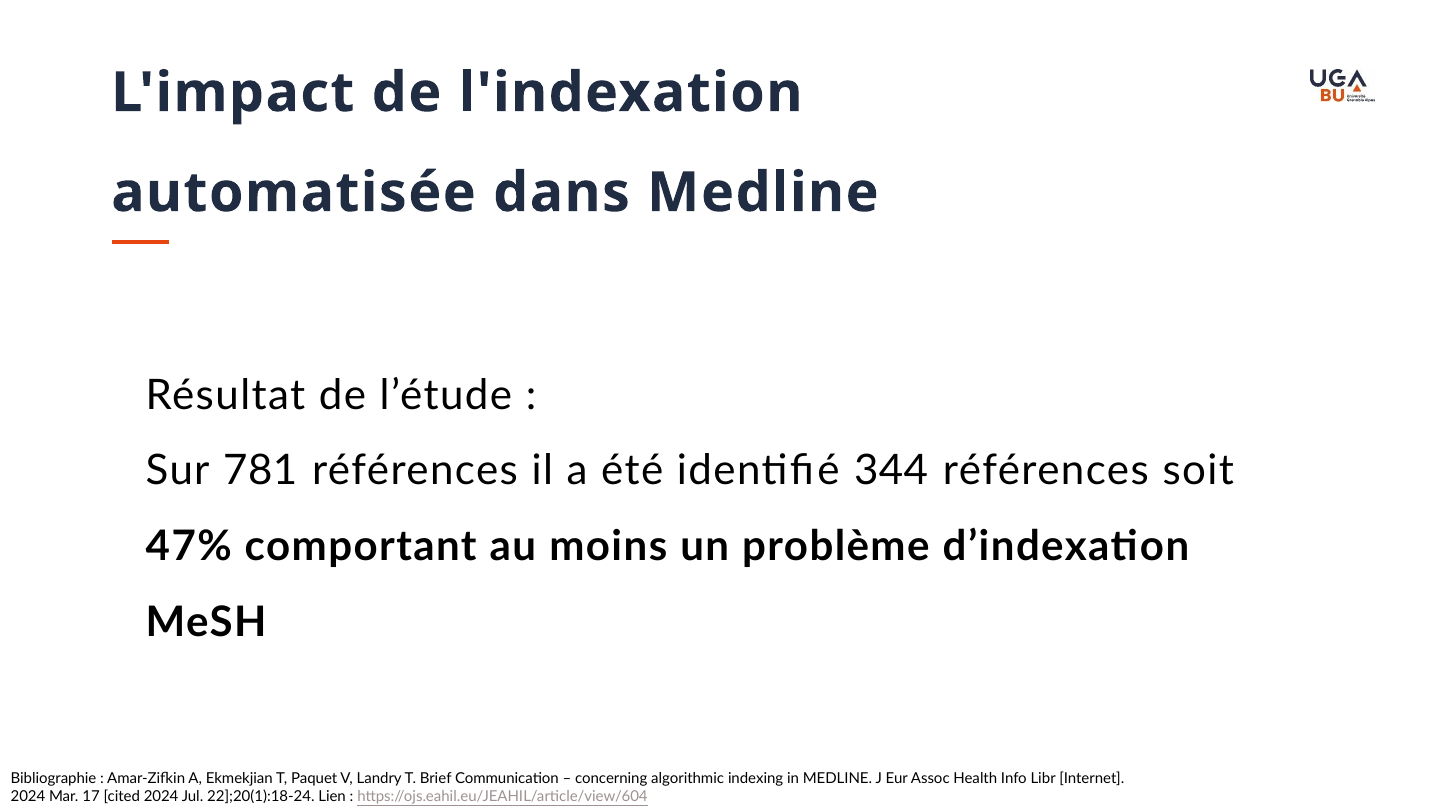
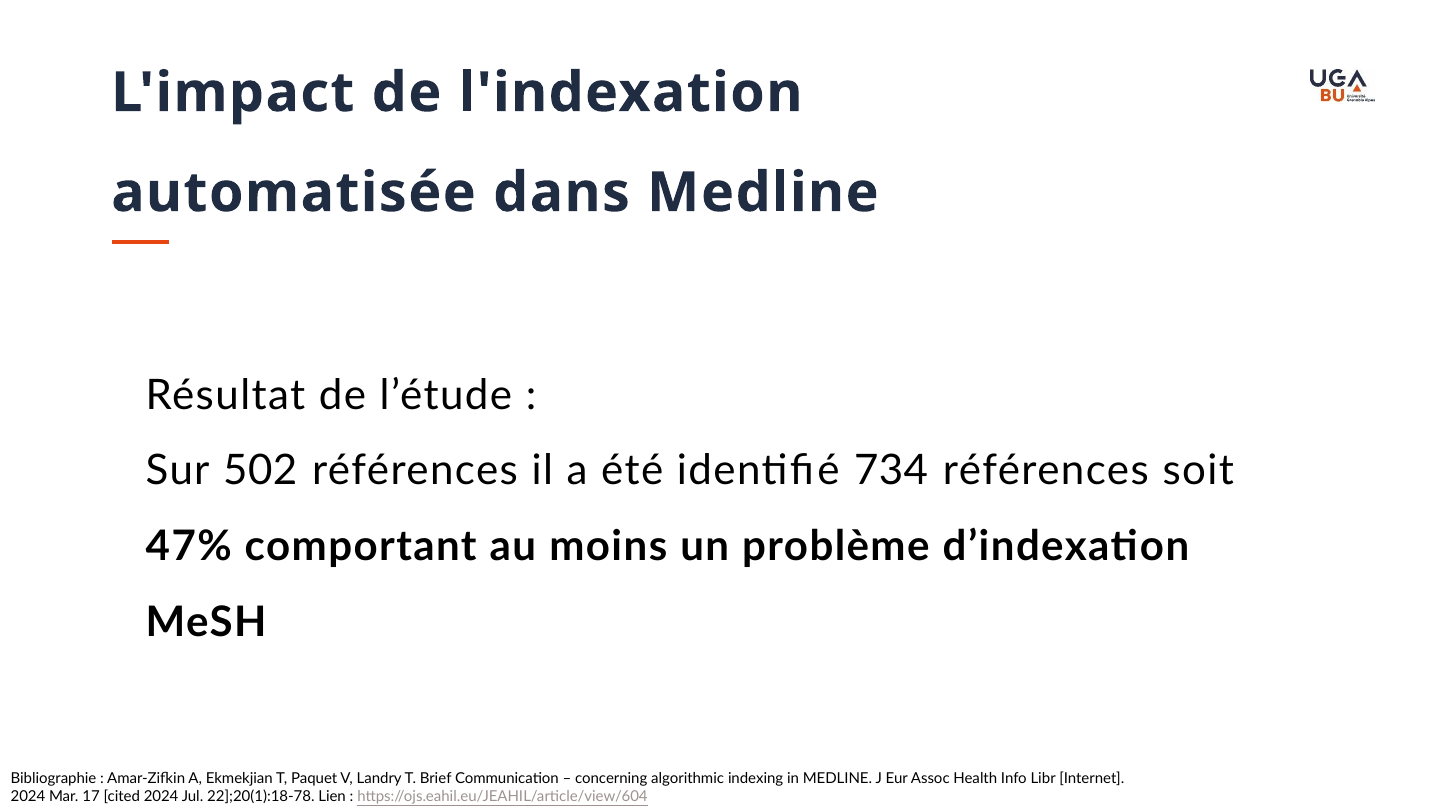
781: 781 -> 502 (260, 471)
344: 344 -> 734 (891, 471)
22];20(1):18-24: 22];20(1):18-24 -> 22];20(1):18-78 (261, 796)
